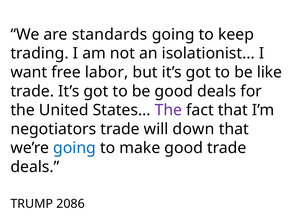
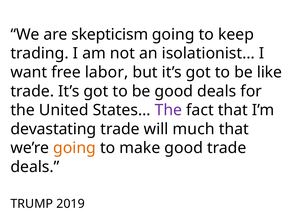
standards: standards -> skepticism (110, 34)
negotiators: negotiators -> devastating (53, 129)
down: down -> much (194, 129)
going colour: blue -> orange (75, 148)
2086: 2086 -> 2019 (71, 204)
